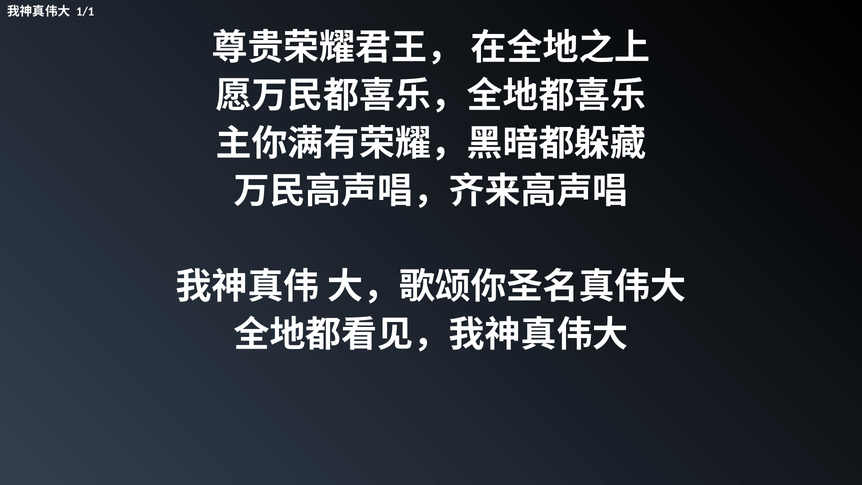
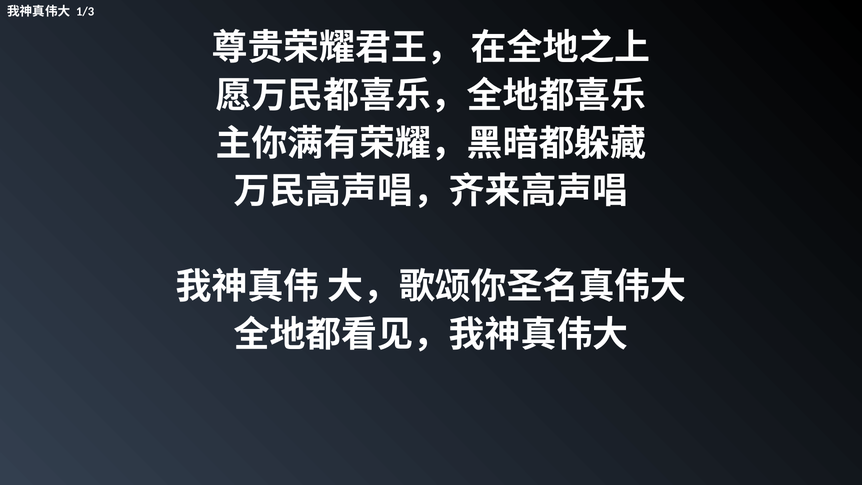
1/1: 1/1 -> 1/3 (85, 12)
